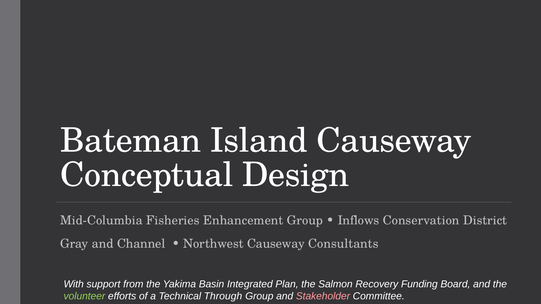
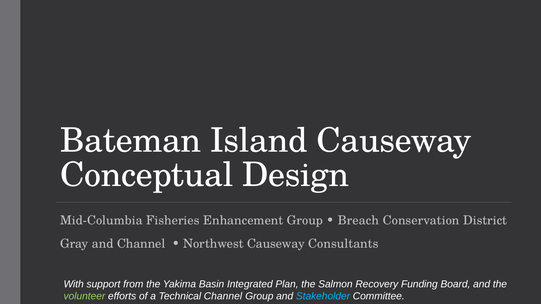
Inflows: Inflows -> Breach (358, 221)
Technical Through: Through -> Channel (223, 297)
Stakeholder colour: pink -> light blue (323, 297)
